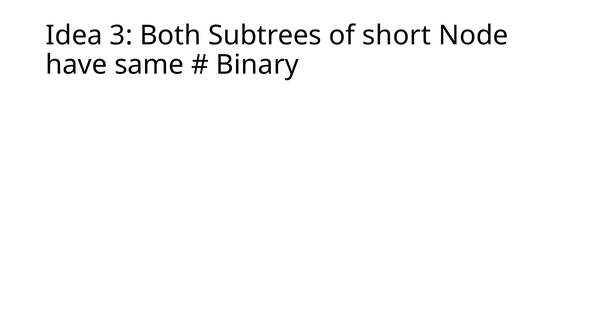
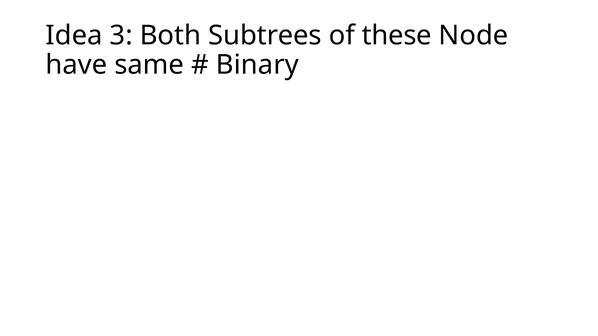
short: short -> these (397, 35)
